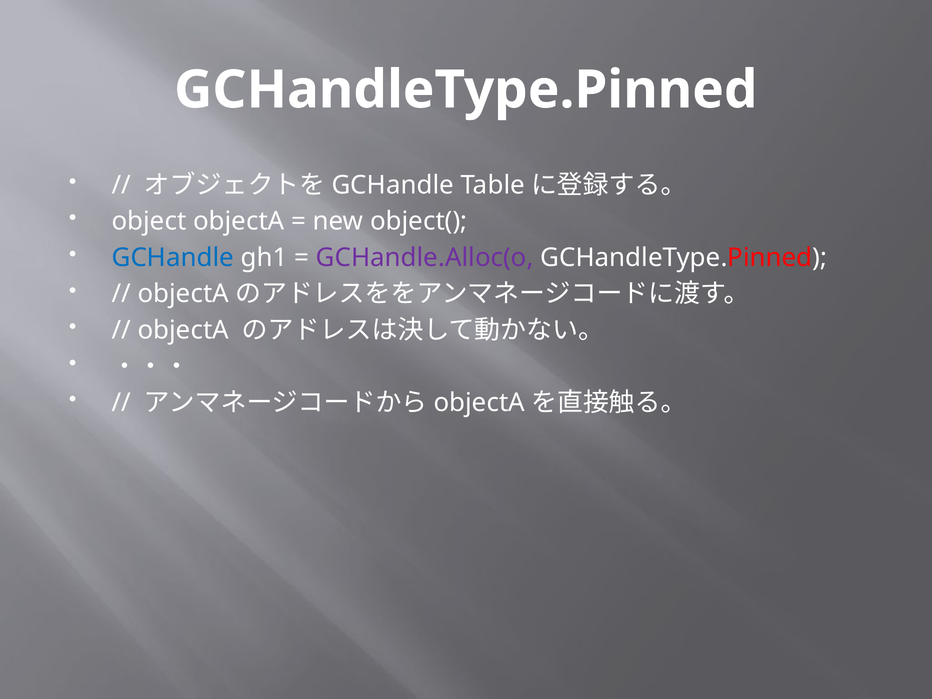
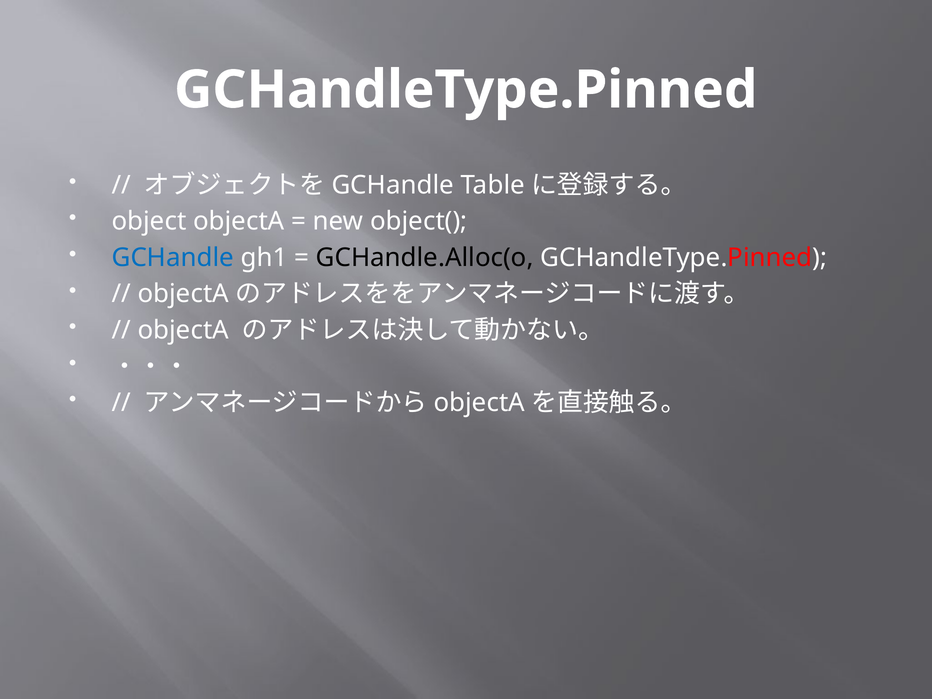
GCHandle.Alloc(o colour: purple -> black (425, 258)
